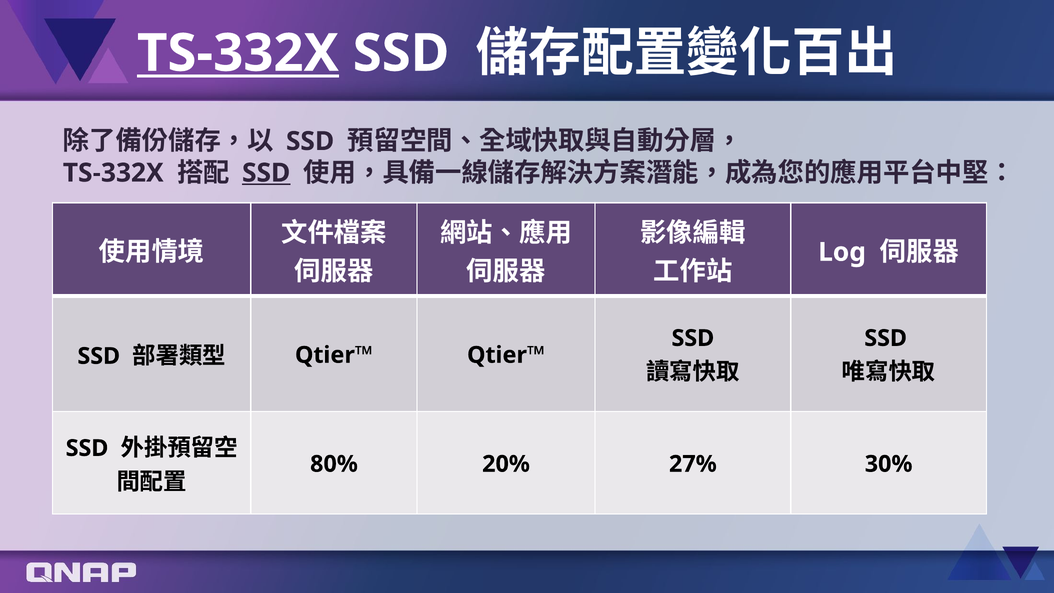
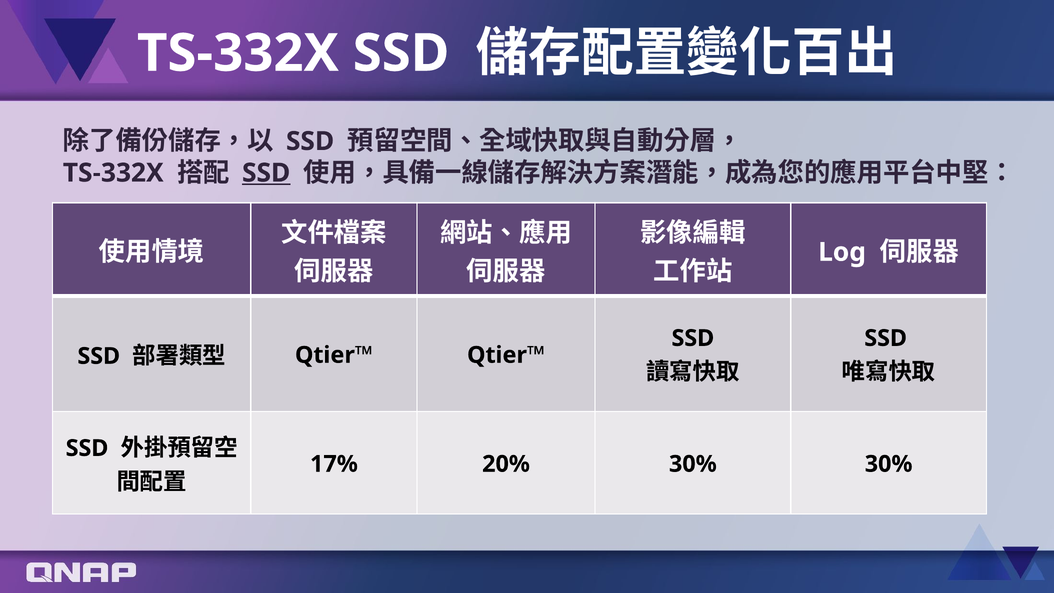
TS-332X underline: present -> none (238, 53)
80%: 80% -> 17% (334, 464)
20% 27%: 27% -> 30% (693, 464)
